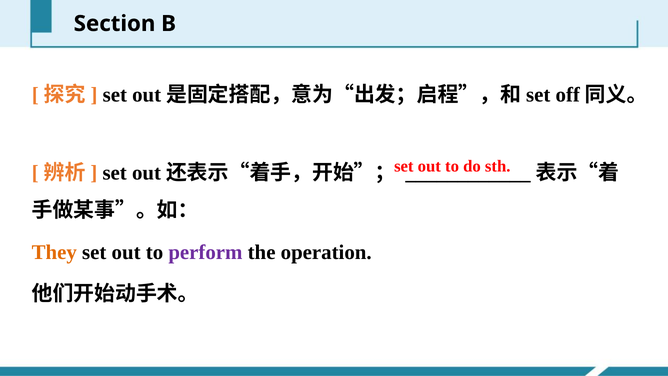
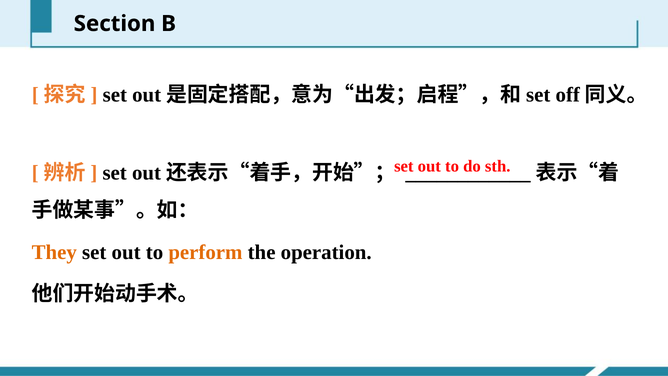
perform colour: purple -> orange (205, 252)
